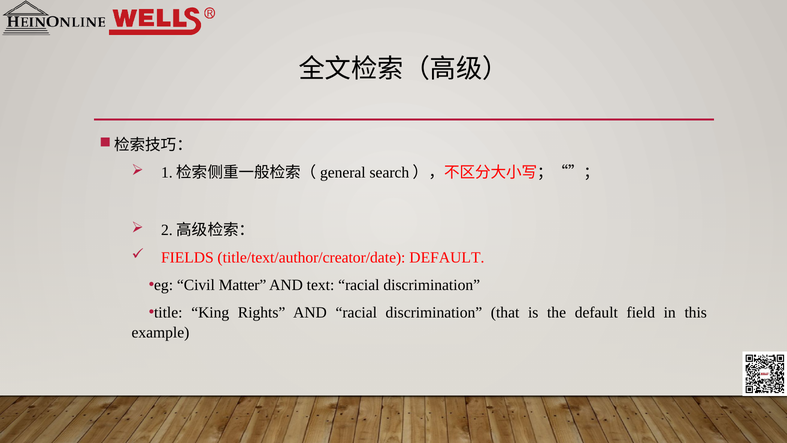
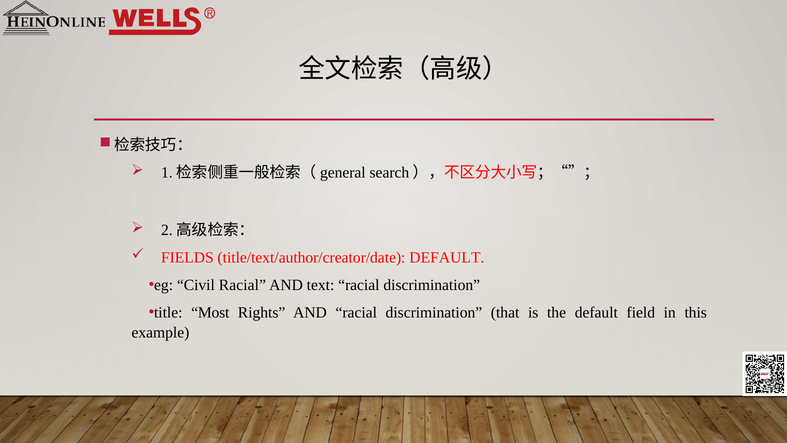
Civil Matter: Matter -> Racial (242, 285)
King: King -> Most (210, 312)
